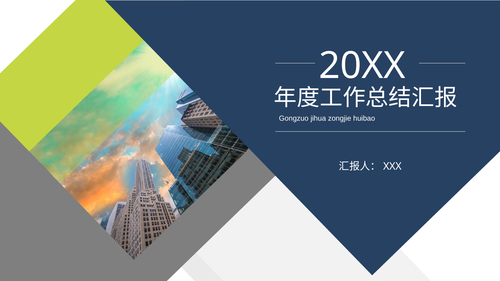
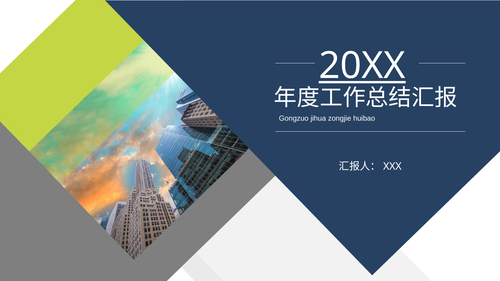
20XX underline: none -> present (362, 66)
